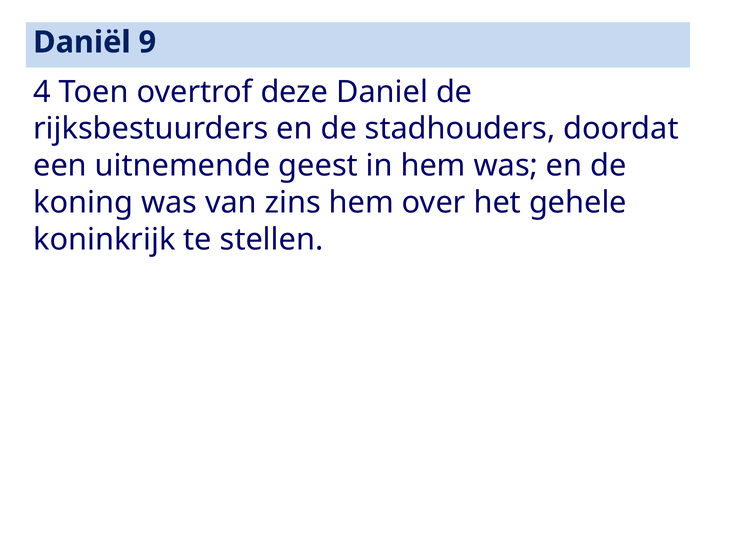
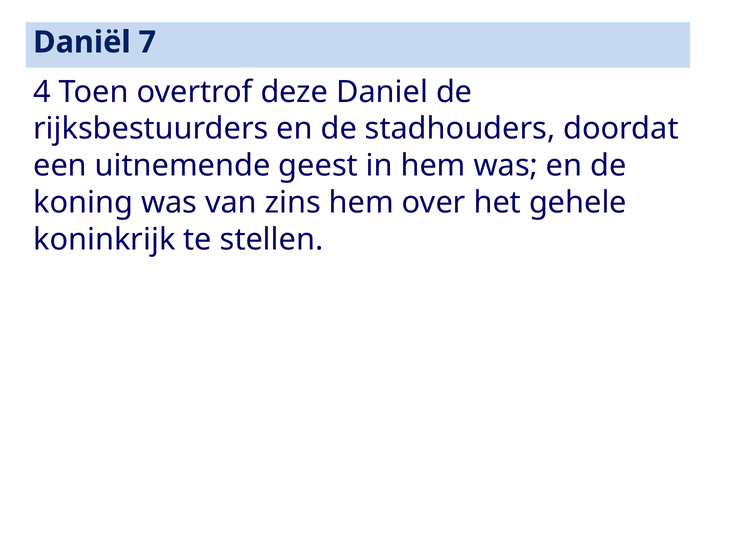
9: 9 -> 7 (147, 42)
